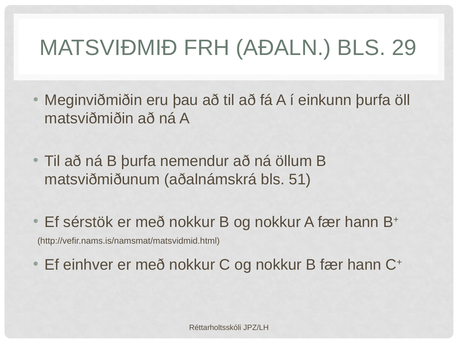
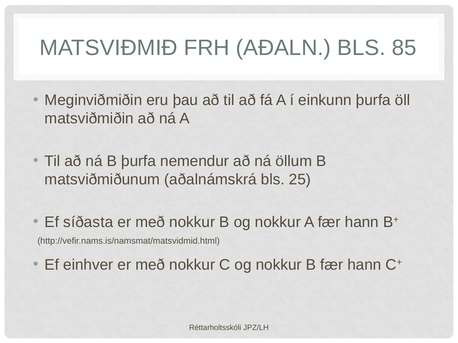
29: 29 -> 85 (404, 48)
51: 51 -> 25 (300, 180)
sérstök: sérstök -> síðasta (88, 222)
